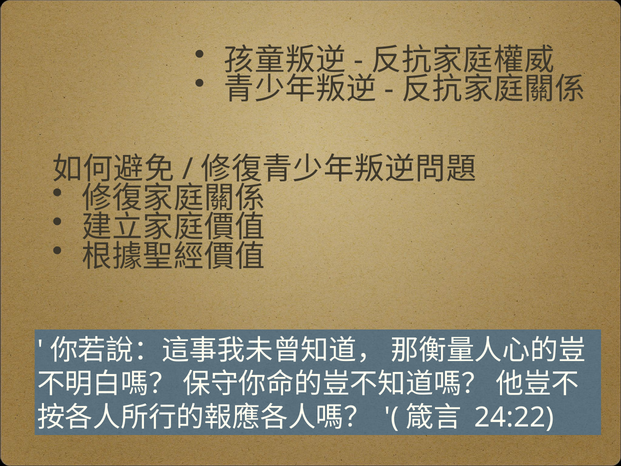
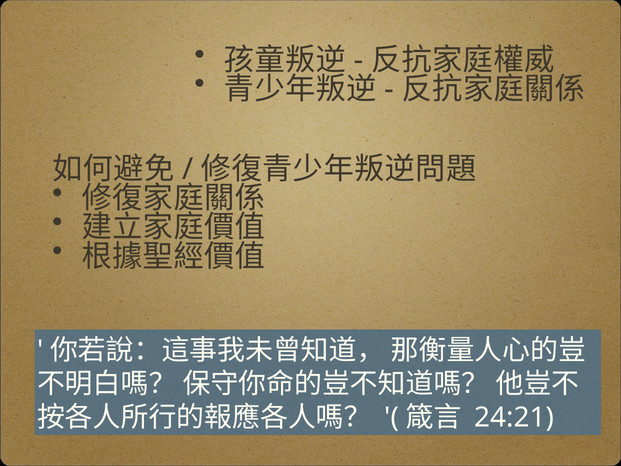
24:22: 24:22 -> 24:21 (514, 417)
